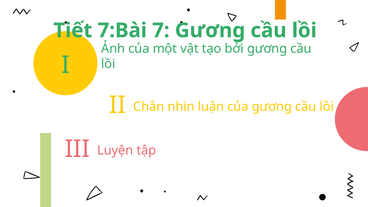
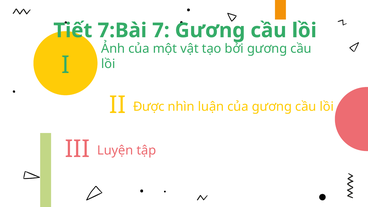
Chắn: Chắn -> Được (149, 107)
